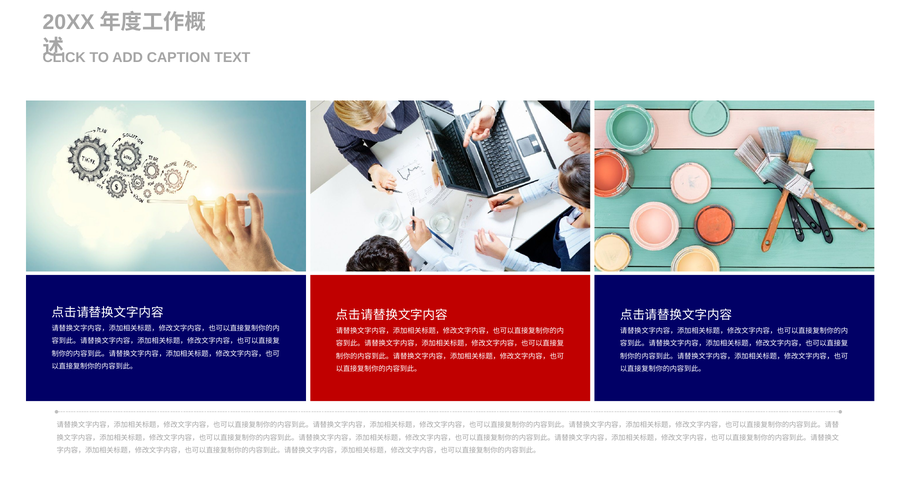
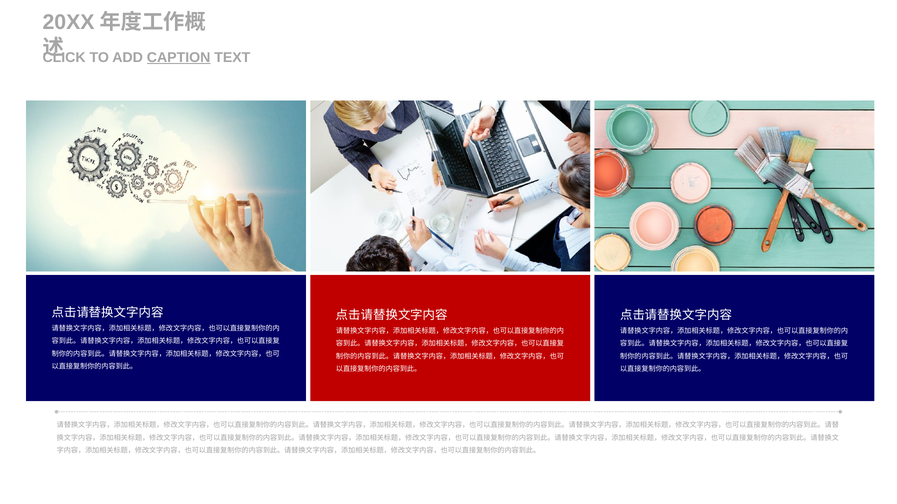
CAPTION underline: none -> present (179, 58)
